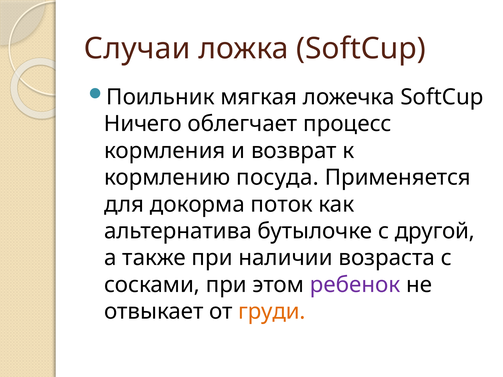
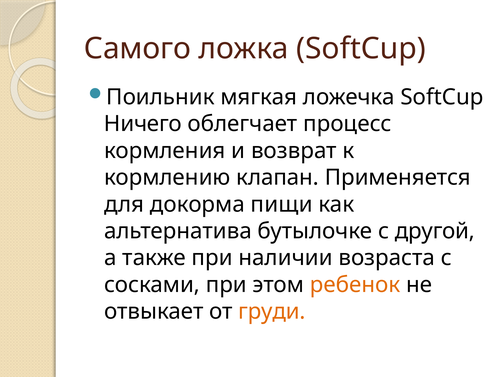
Случаи: Случаи -> Самого (137, 49)
посуда: посуда -> клапан (278, 178)
поток: поток -> пищи (282, 204)
ребенок colour: purple -> orange (355, 285)
